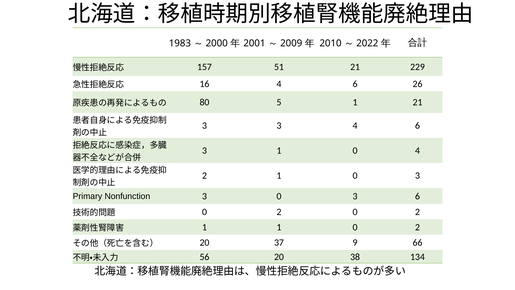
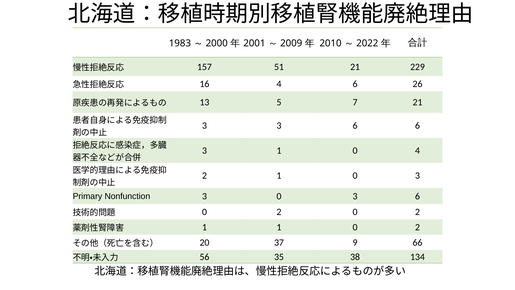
80: 80 -> 13 (204, 102)
5 1: 1 -> 7 (355, 102)
3 3 4: 4 -> 6 (355, 126)
56 20: 20 -> 35 (279, 257)
